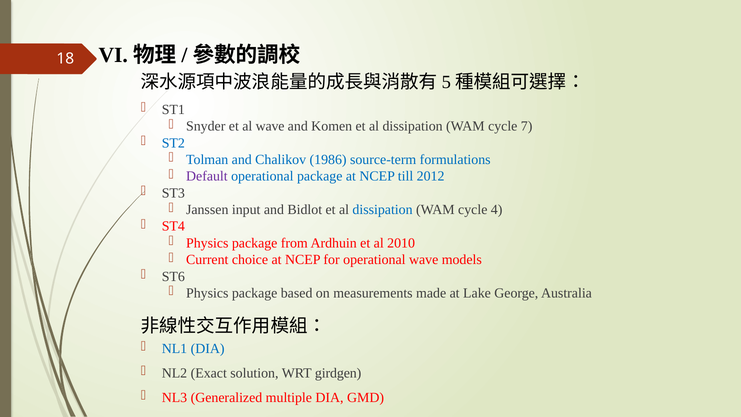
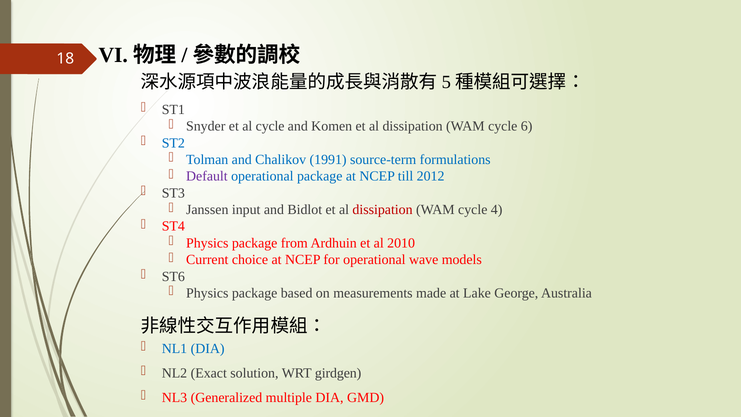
al wave: wave -> cycle (270, 126)
7: 7 -> 6 (527, 126)
1986: 1986 -> 1991 (328, 160)
dissipation colour: blue -> red (383, 210)
